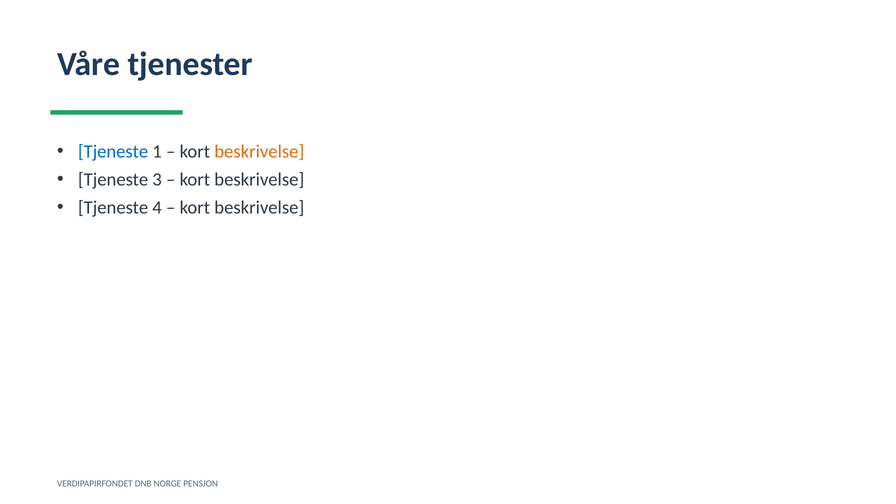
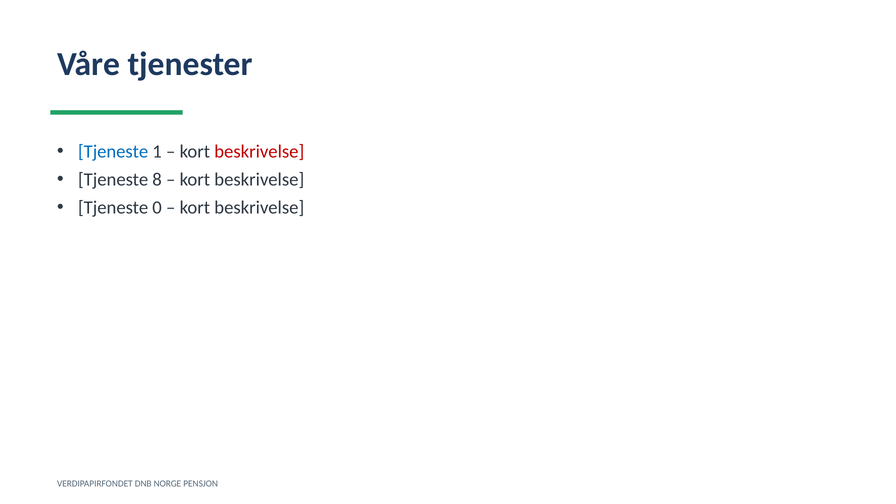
beskrivelse colour: orange -> red (259, 152)
3: 3 -> 8 (157, 180)
4: 4 -> 0 (157, 208)
